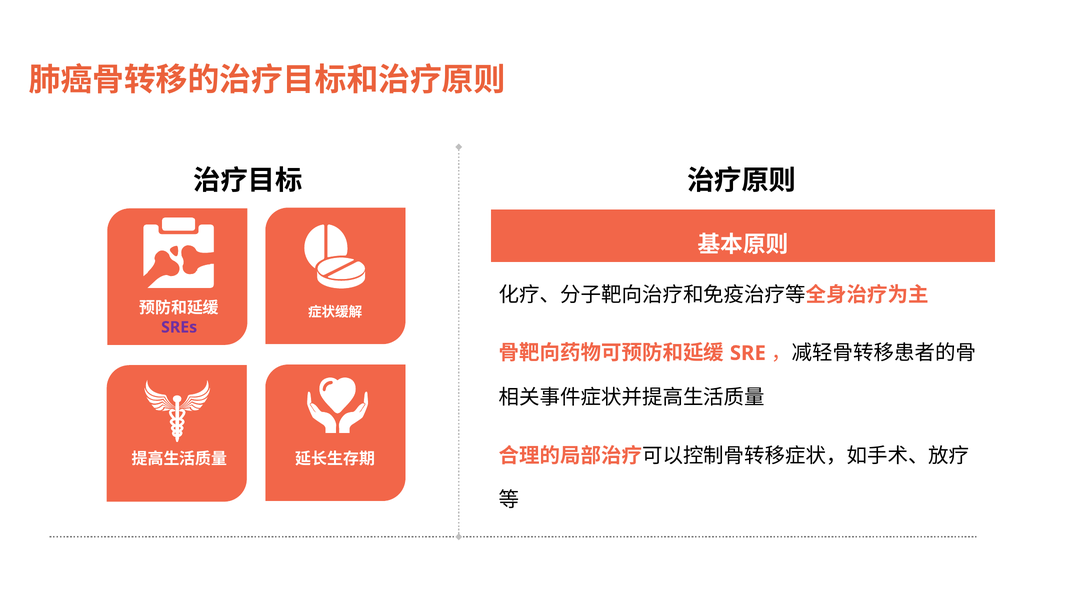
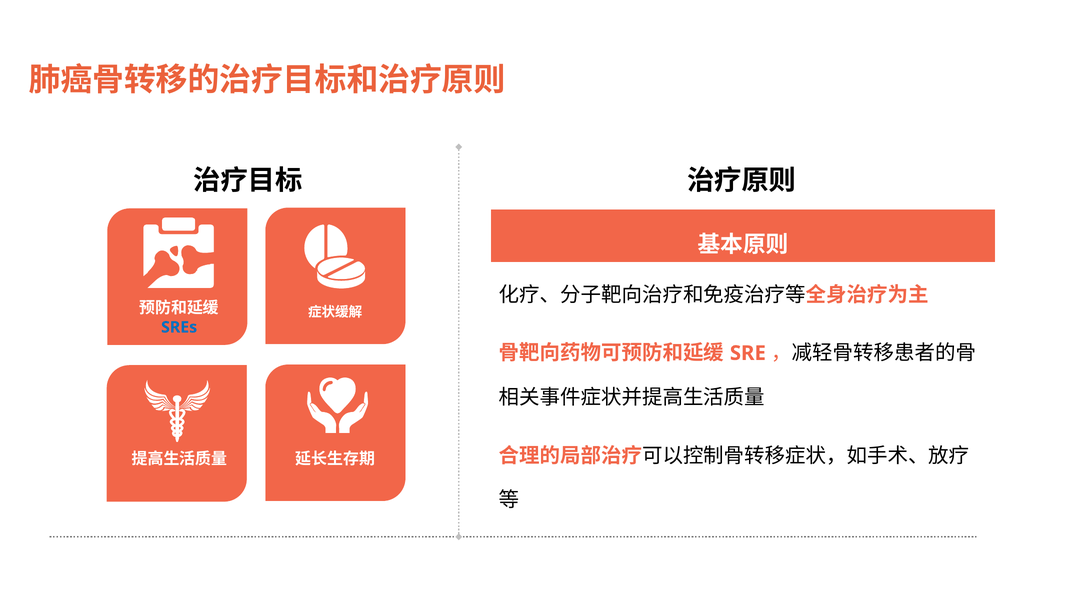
SREs colour: purple -> blue (179, 327)
